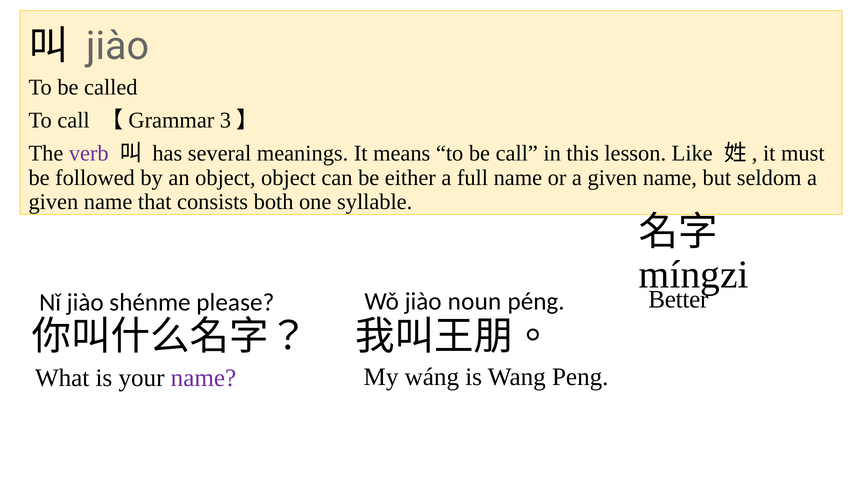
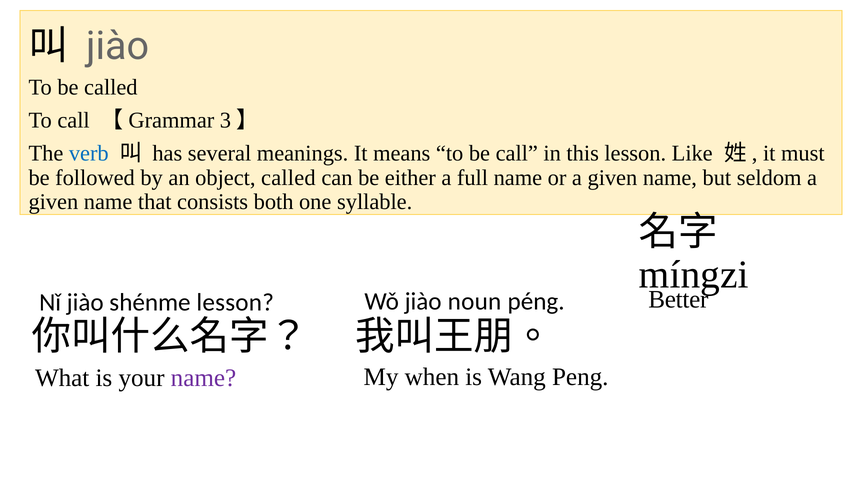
verb colour: purple -> blue (89, 154)
object object: object -> called (288, 178)
shénme please: please -> lesson (235, 302)
wáng: wáng -> when (432, 377)
